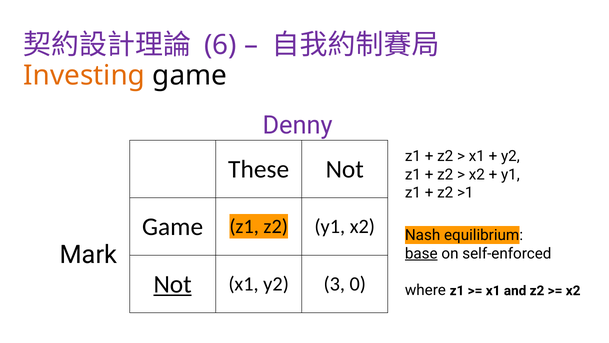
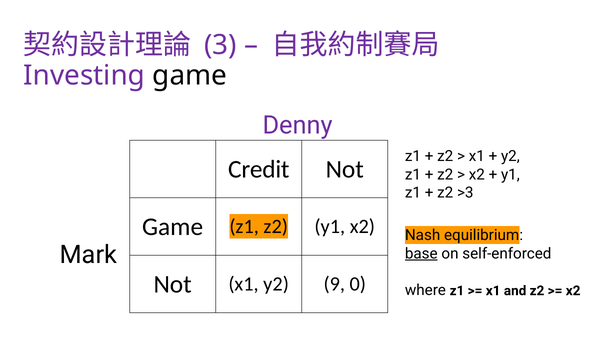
6: 6 -> 3 (220, 45)
Investing colour: orange -> purple (84, 75)
These: These -> Credit (259, 169)
>1: >1 -> >3 (465, 193)
Not underline: present -> none (173, 284)
3: 3 -> 9 (334, 284)
